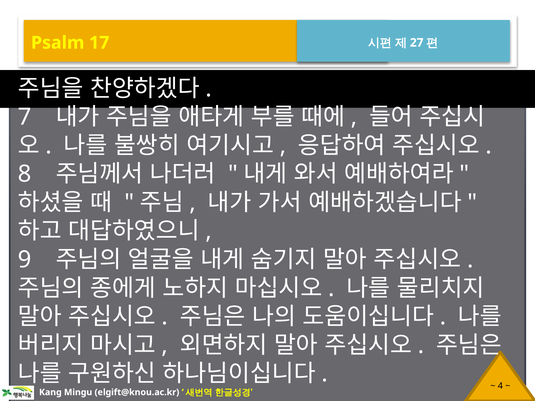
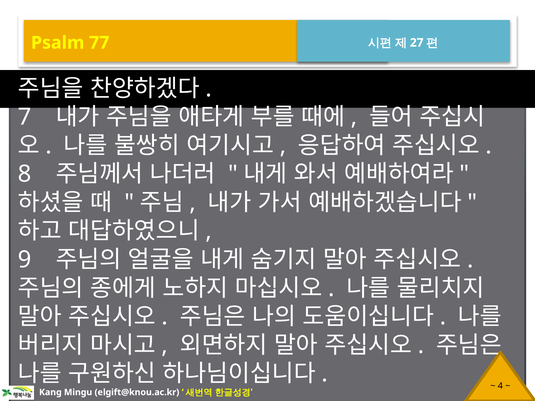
17: 17 -> 77 (99, 43)
